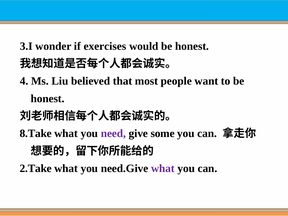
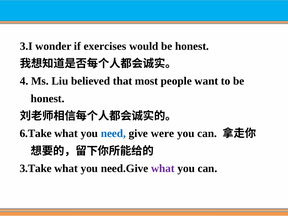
8.Take: 8.Take -> 6.Take (36, 133)
need colour: purple -> blue (113, 133)
some: some -> were (162, 133)
2.Take: 2.Take -> 3.Take (36, 168)
